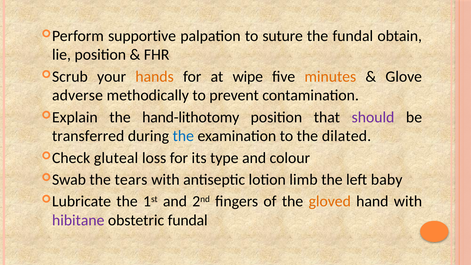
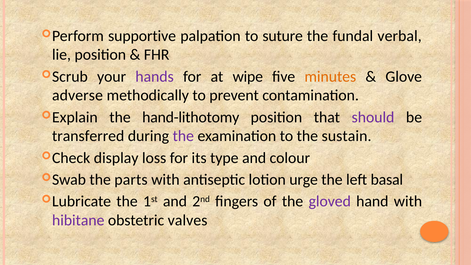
obtain: obtain -> verbal (400, 36)
hands colour: orange -> purple (155, 76)
the colour: blue -> purple (183, 136)
dilated: dilated -> sustain (347, 136)
gluteal: gluteal -> display (116, 158)
tears: tears -> parts (131, 180)
limb: limb -> urge (304, 180)
baby: baby -> basal (387, 180)
gloved colour: orange -> purple (330, 201)
obstetric fundal: fundal -> valves (188, 220)
